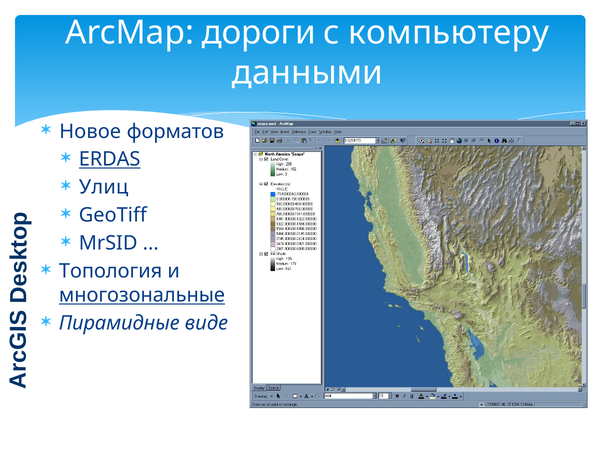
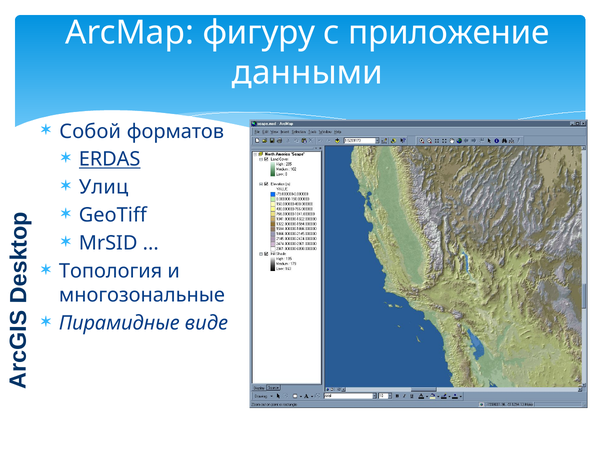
дороги: дороги -> фигуру (259, 33)
компьютеру: компьютеру -> приложение (449, 33)
Новое: Новое -> Собой (90, 131)
многозональные underline: present -> none (142, 295)
